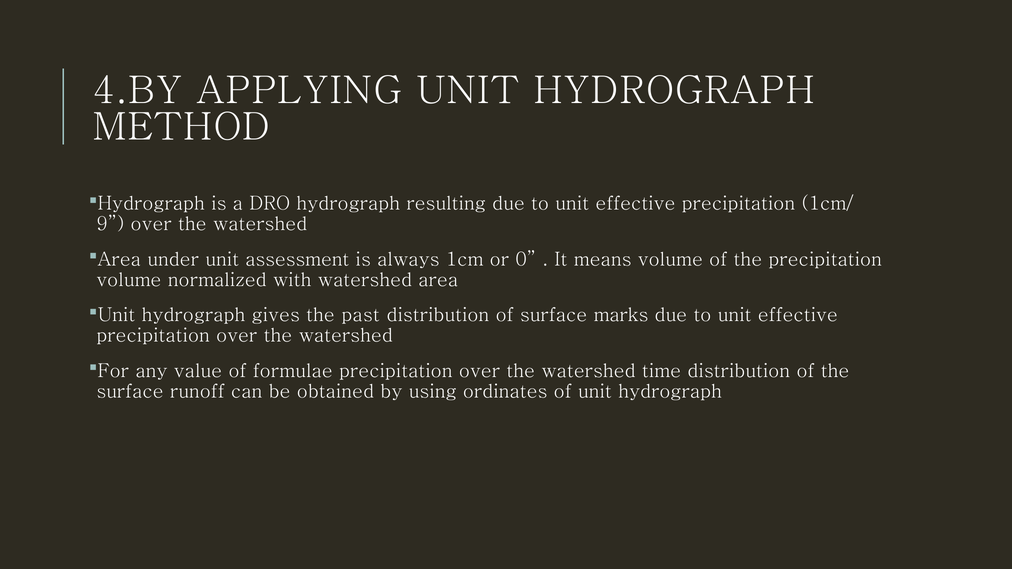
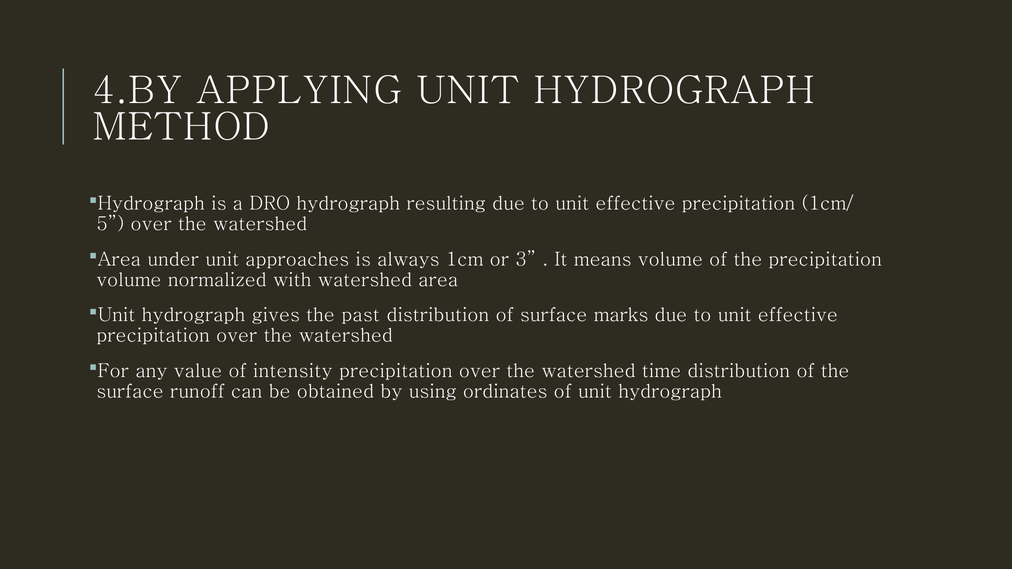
9: 9 -> 5 (110, 224)
assessment: assessment -> approaches (297, 259)
0: 0 -> 3 (526, 259)
formulae: formulae -> intensity (293, 371)
